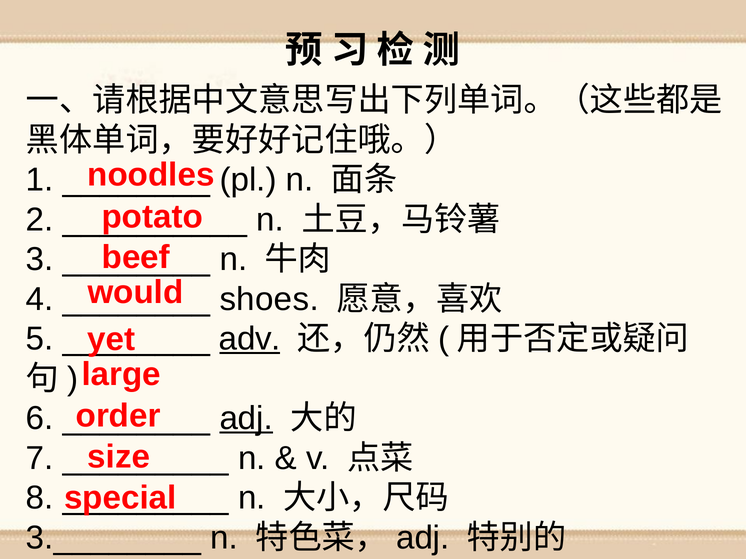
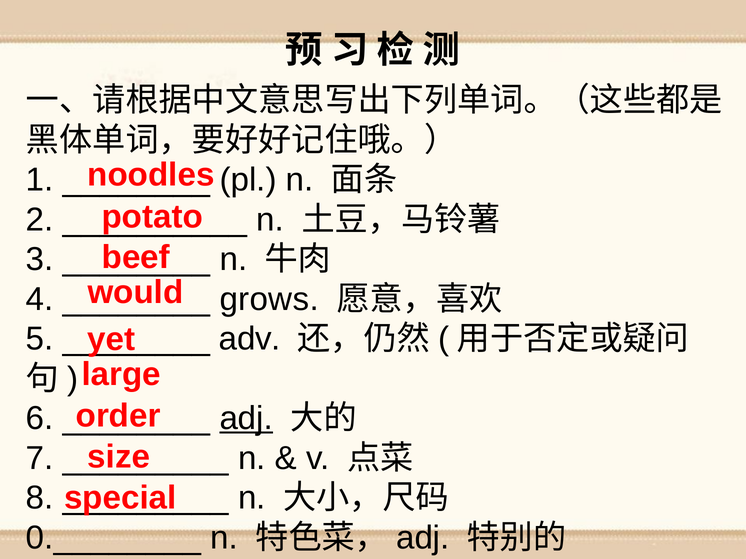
shoes: shoes -> grows (269, 299)
adv underline: present -> none (250, 339)
3.________: 3.________ -> 0.________ (114, 538)
